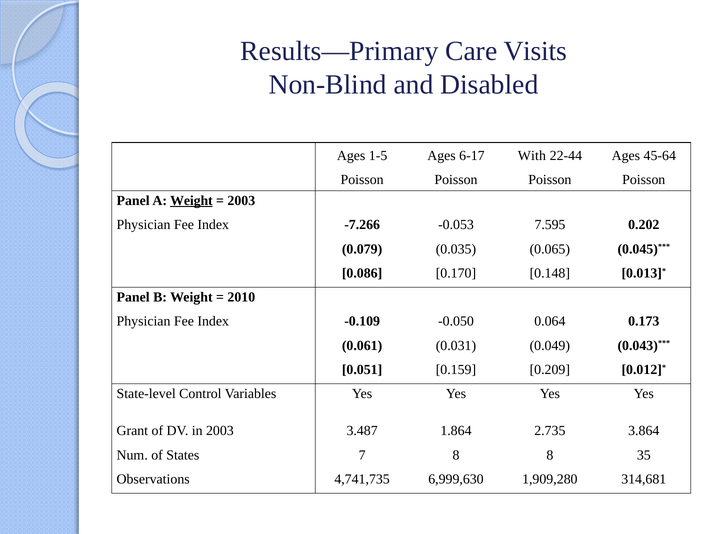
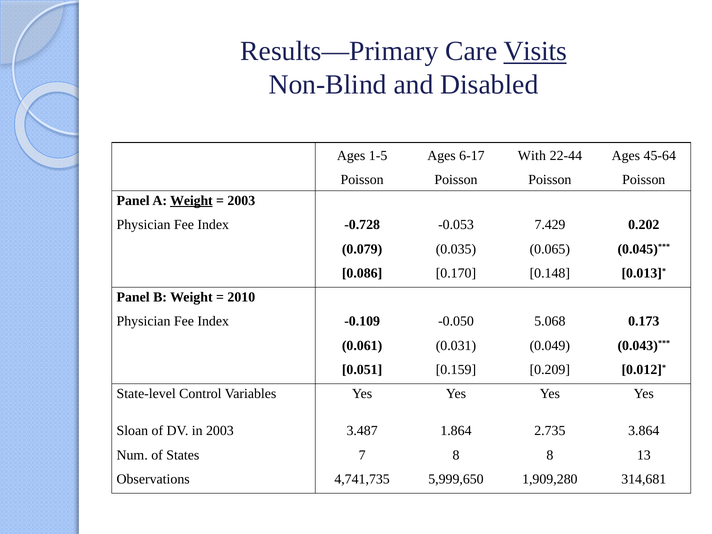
Visits underline: none -> present (535, 51)
-7.266: -7.266 -> -0.728 (362, 225)
7.595: 7.595 -> 7.429 (550, 225)
0.064: 0.064 -> 5.068 (550, 321)
Grant: Grant -> Sloan (132, 431)
35: 35 -> 13 (644, 455)
6,999,630: 6,999,630 -> 5,999,650 (456, 479)
